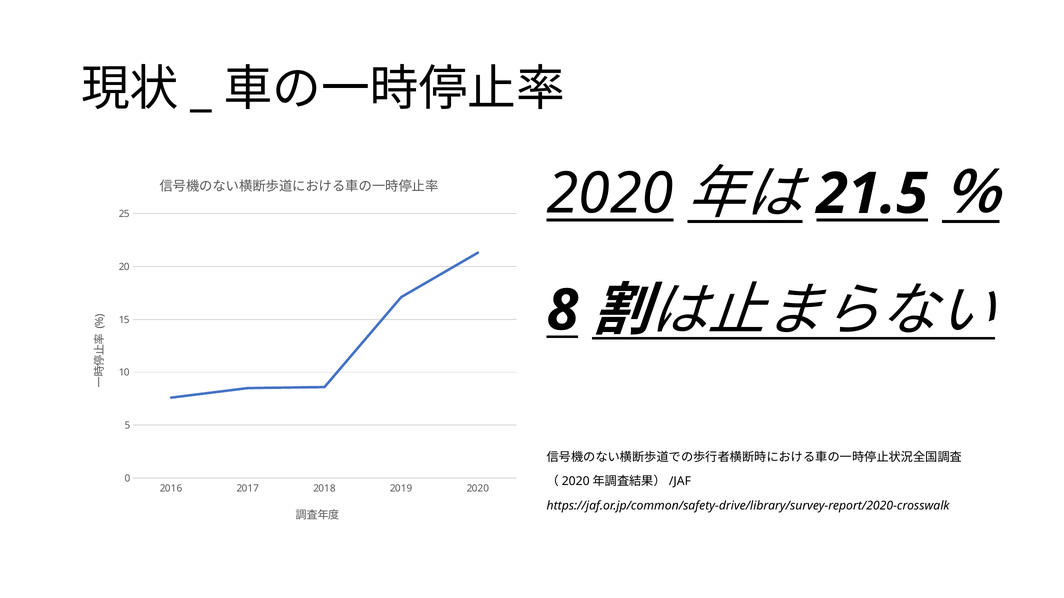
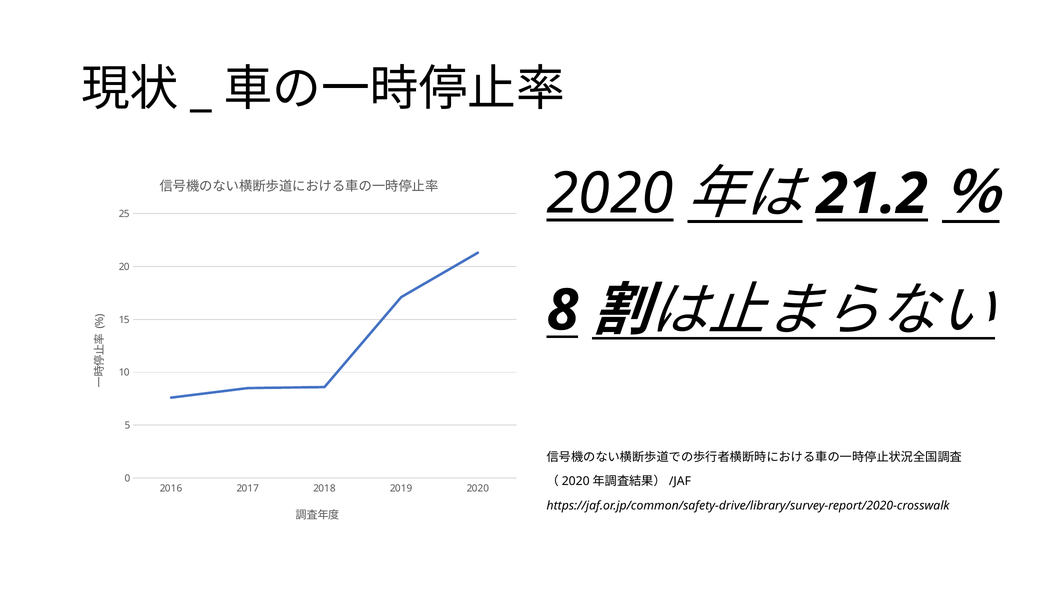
21.5: 21.5 -> 21.2 (872, 194)
